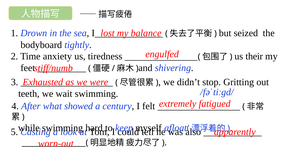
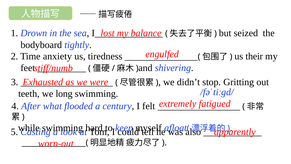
wait: wait -> long (64, 94)
showed: showed -> flooded (79, 106)
